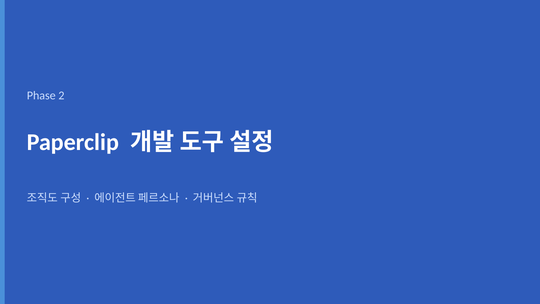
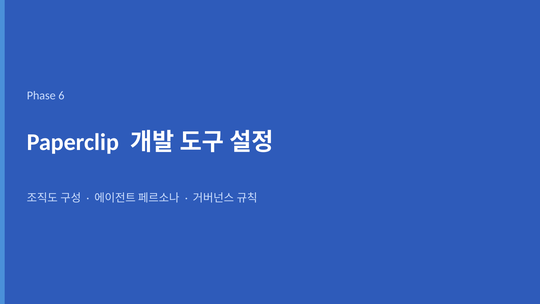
2: 2 -> 6 (61, 95)
